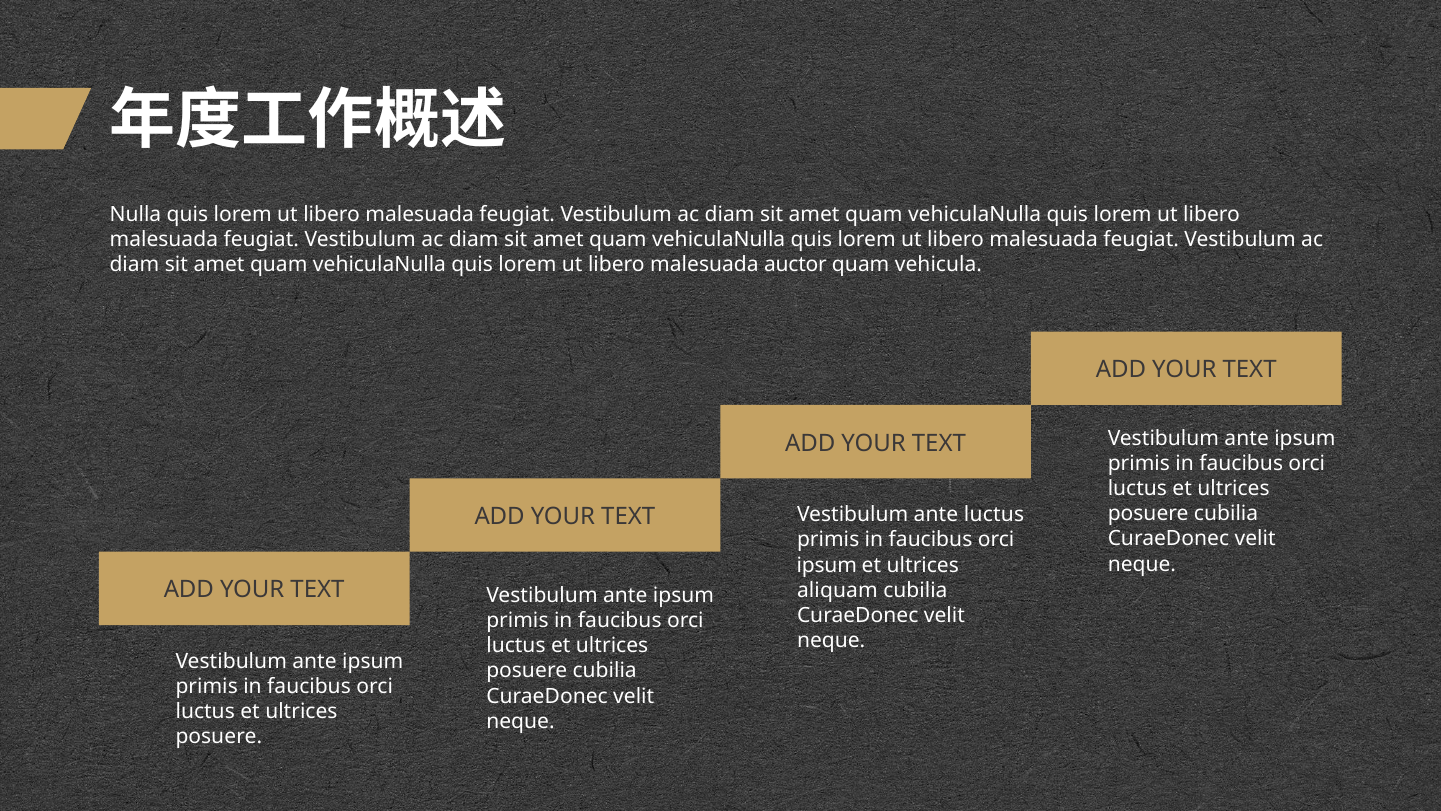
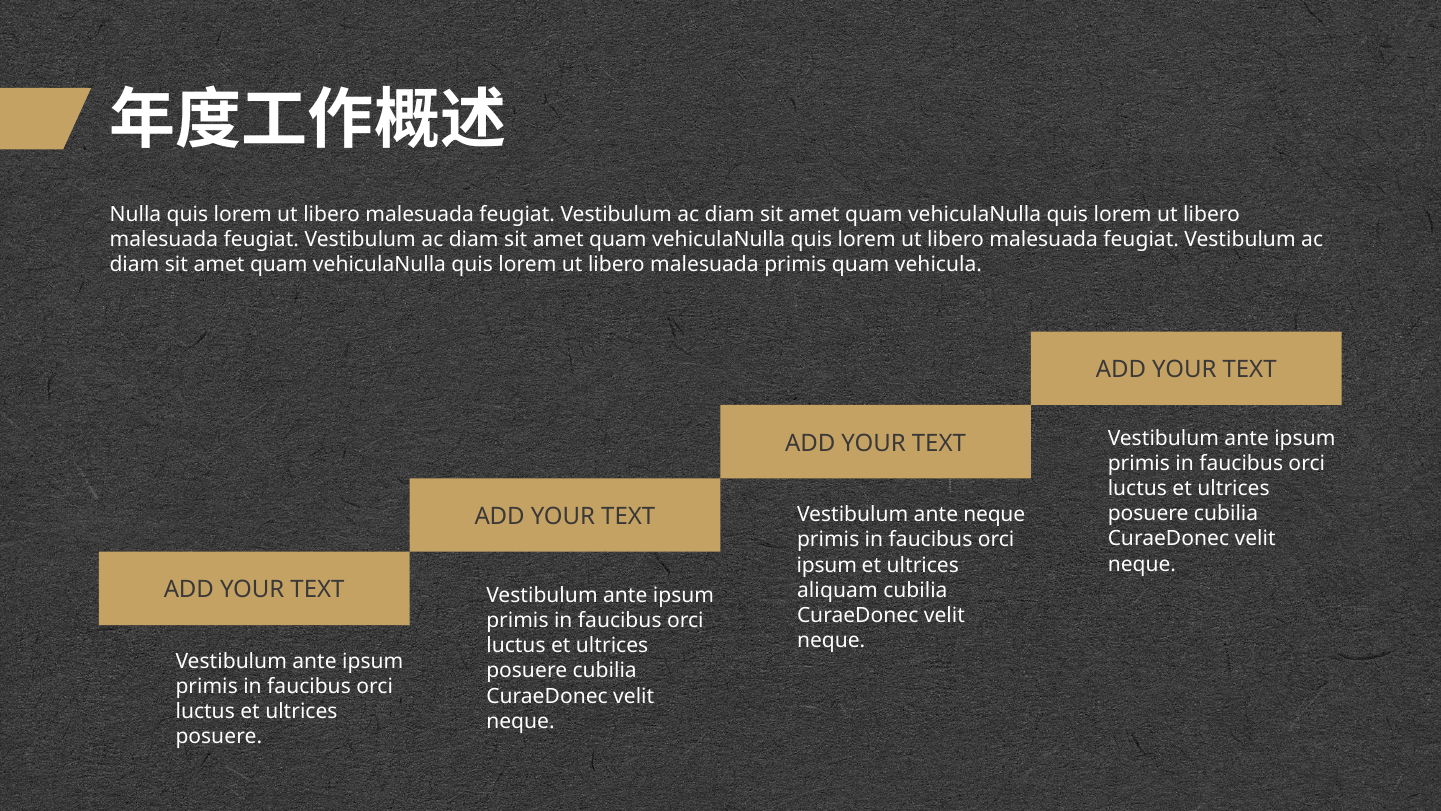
malesuada auctor: auctor -> primis (795, 265)
ante luctus: luctus -> neque (994, 514)
